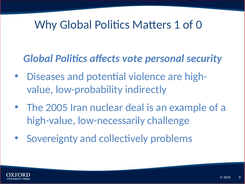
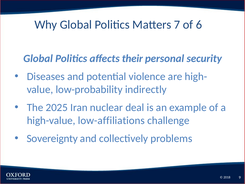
1: 1 -> 7 (177, 25)
0: 0 -> 6 (199, 25)
vote: vote -> their (132, 58)
2005: 2005 -> 2025 (57, 107)
low-necessarily: low-necessarily -> low-affiliations (111, 120)
